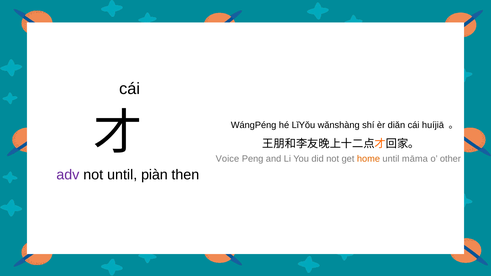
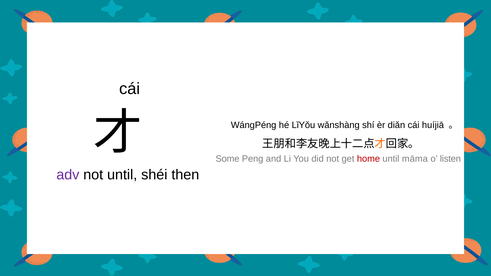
Voice: Voice -> Some (228, 159)
home colour: orange -> red (368, 159)
other: other -> listen (450, 159)
piàn: piàn -> shéi (154, 175)
